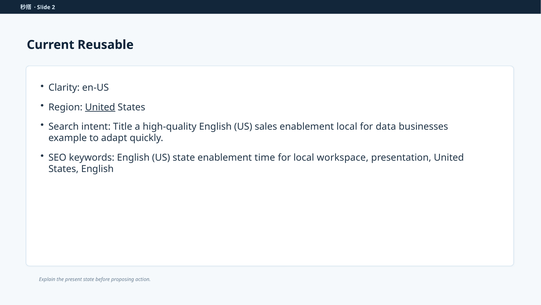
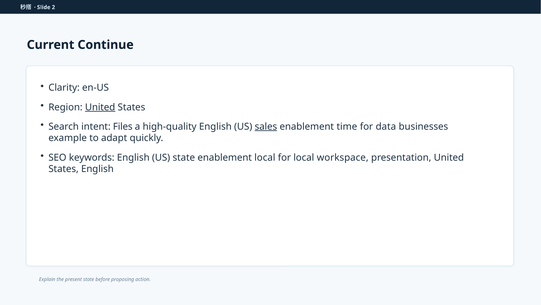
Reusable: Reusable -> Continue (106, 45)
Title: Title -> Files (123, 126)
sales underline: none -> present (266, 126)
enablement local: local -> time (347, 126)
enablement time: time -> local (265, 157)
